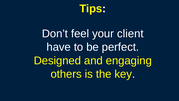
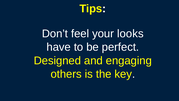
client: client -> looks (130, 34)
